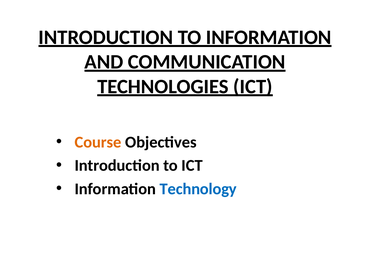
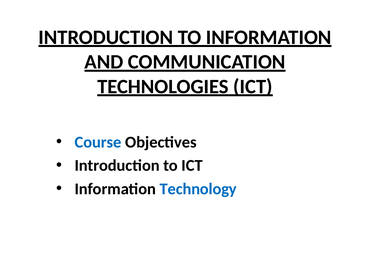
Course colour: orange -> blue (98, 142)
